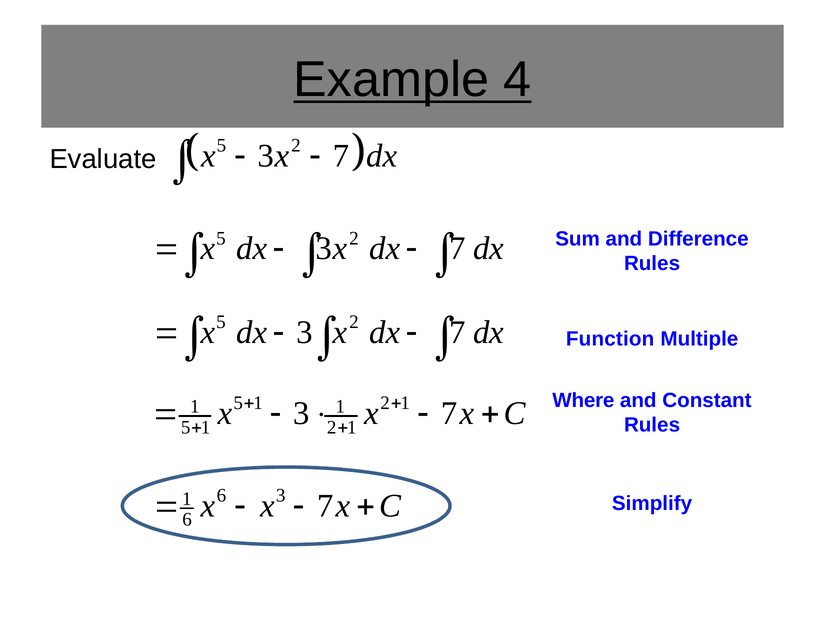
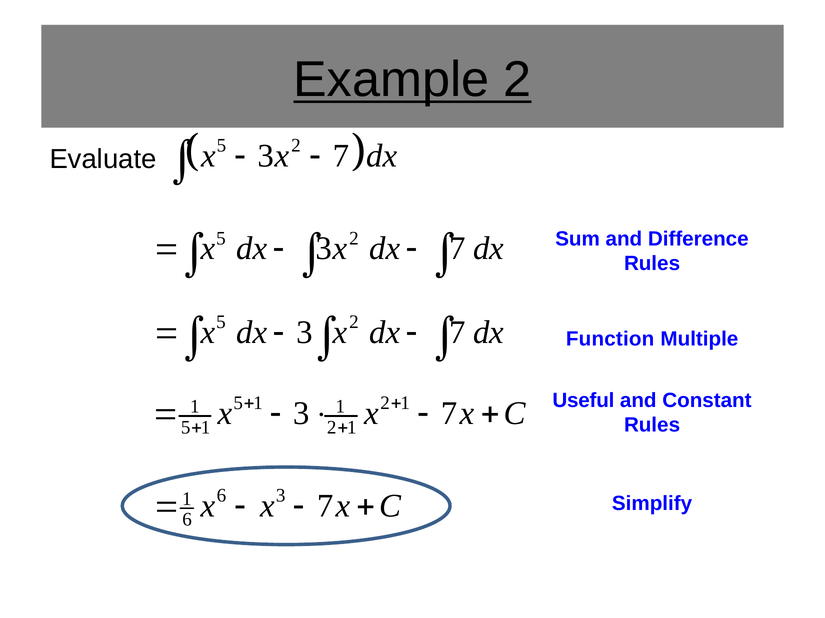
Example 4: 4 -> 2 (517, 80)
Where: Where -> Useful (583, 401)
